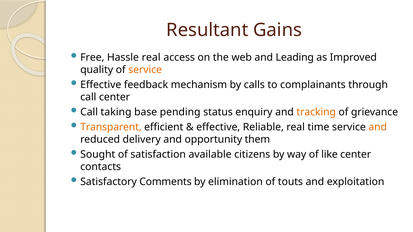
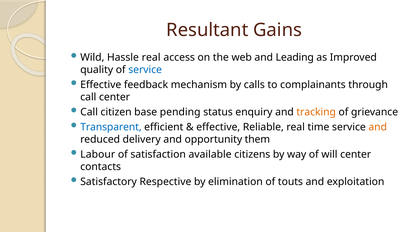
Free: Free -> Wild (92, 57)
service colour: orange -> blue (145, 70)
taking: taking -> citizen (116, 112)
Transparent colour: orange -> blue (111, 127)
Sought: Sought -> Labour (98, 155)
like: like -> will (329, 155)
Comments: Comments -> Respective (165, 182)
